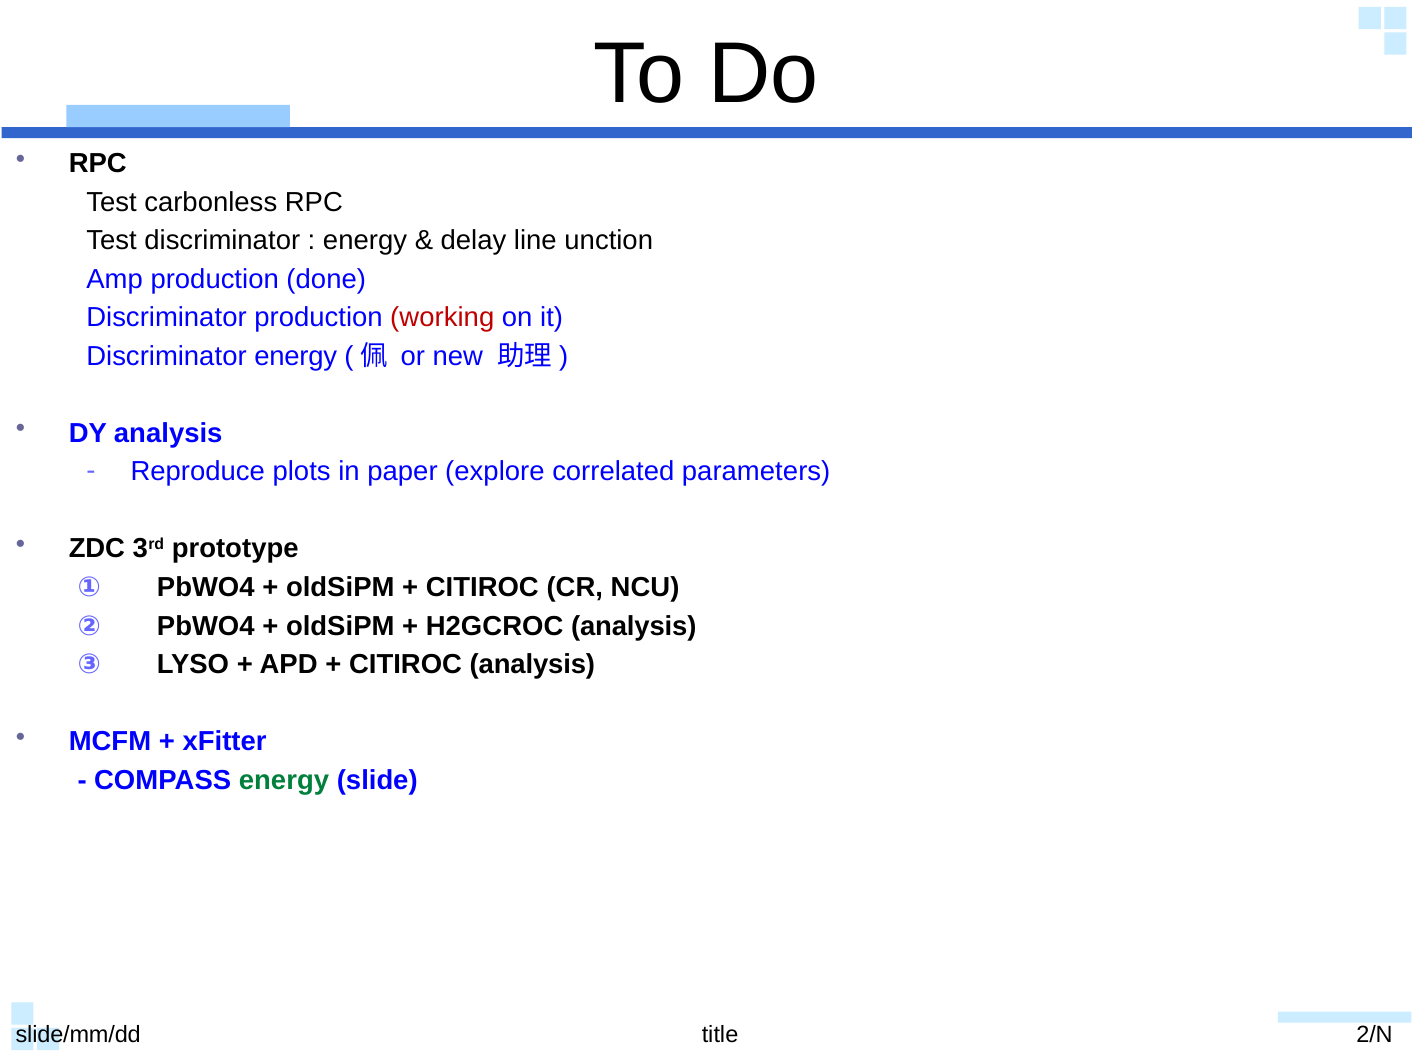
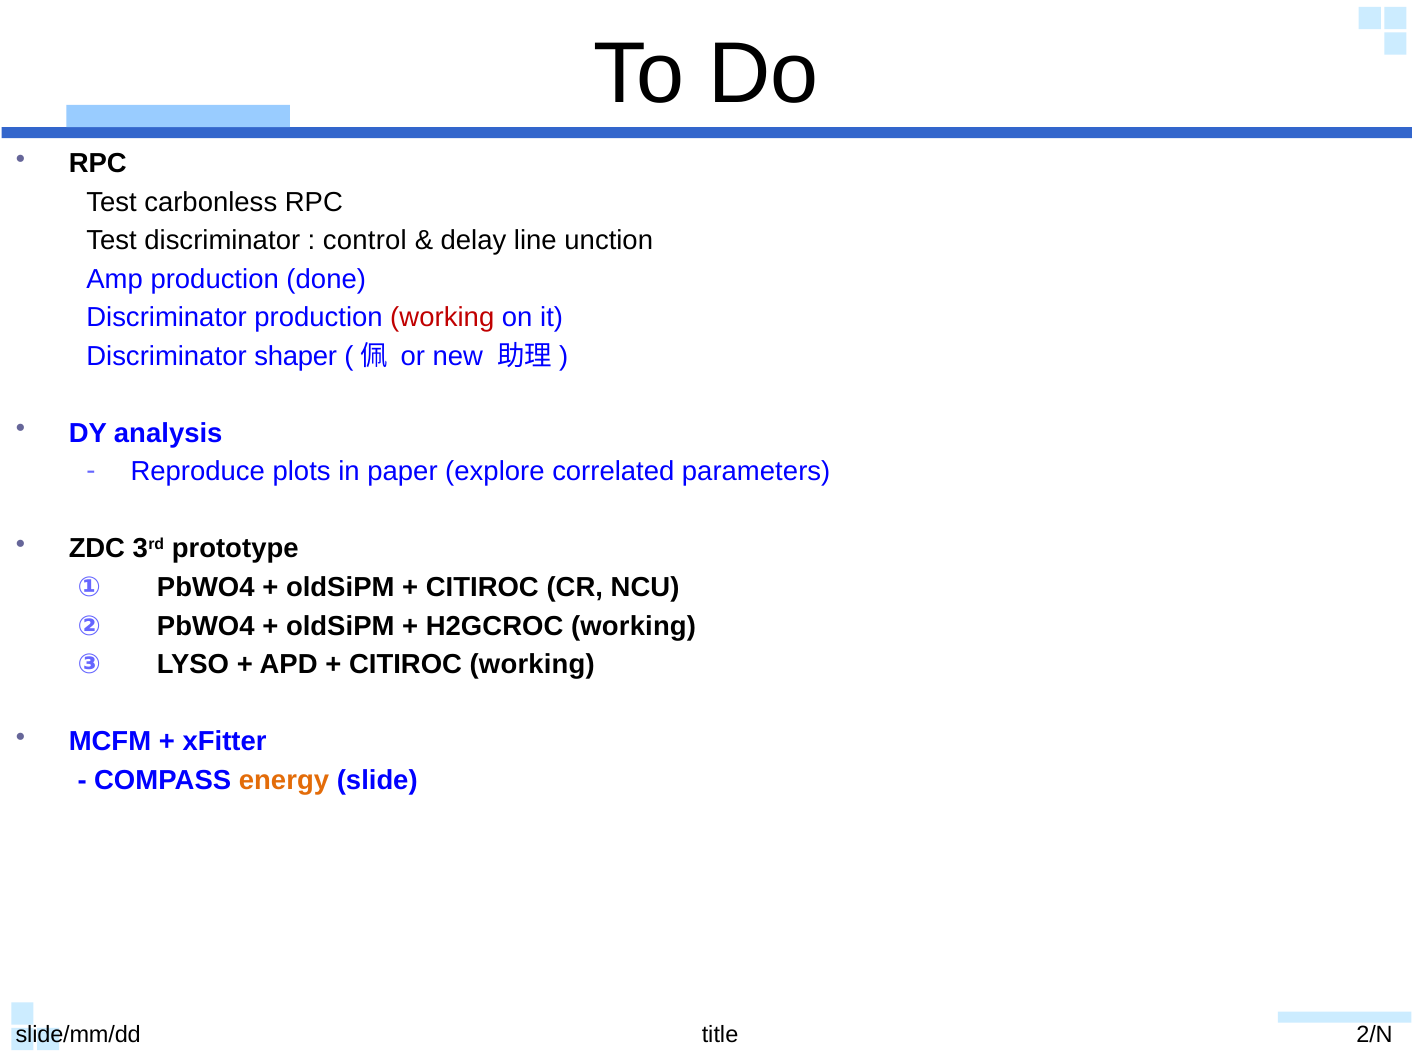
energy: energy -> control (365, 241)
Discriminator energy: energy -> shaper (296, 356)
H2GCROC analysis: analysis -> working (634, 626)
CITIROC analysis: analysis -> working (532, 664)
energy colour: green -> orange (284, 780)
